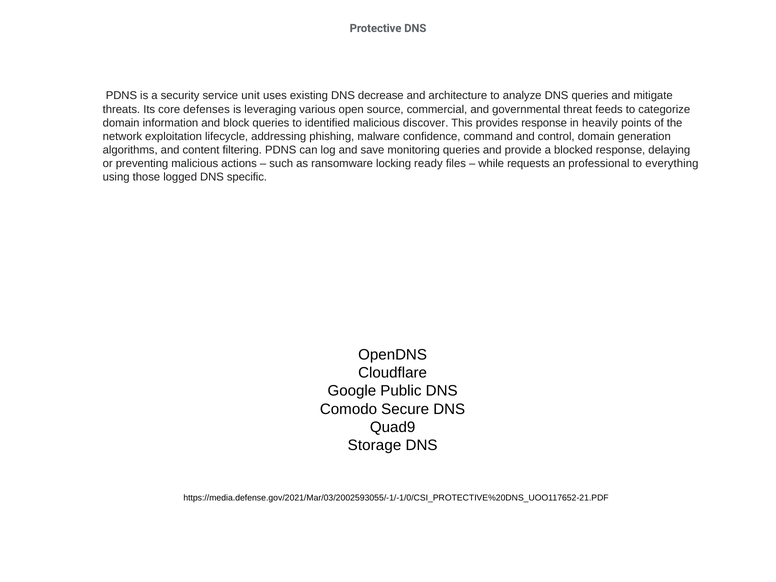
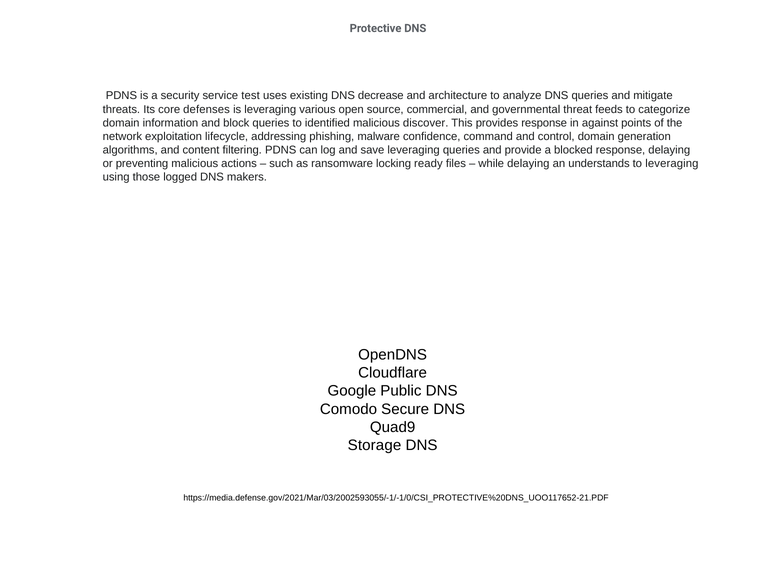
unit: unit -> test (251, 96)
heavily: heavily -> against (600, 123)
save monitoring: monitoring -> leveraging (414, 150)
while requests: requests -> delaying (528, 164)
professional: professional -> understands (599, 164)
to everything: everything -> leveraging (672, 164)
specific: specific -> makers (247, 177)
